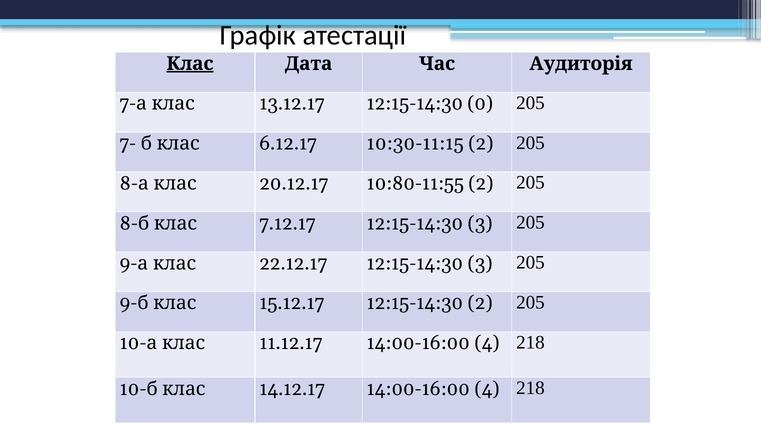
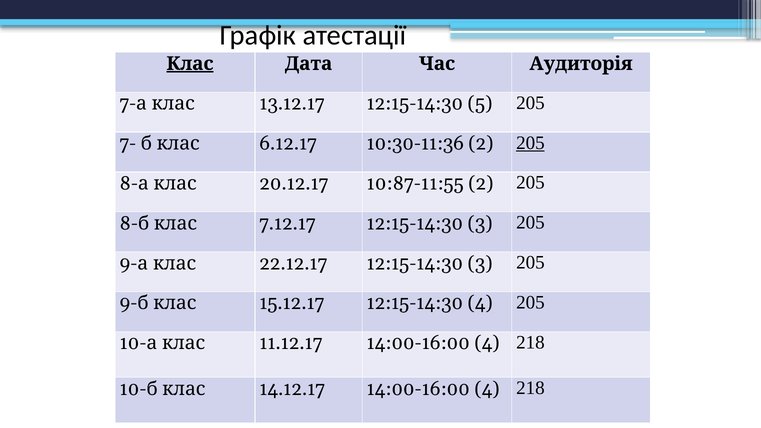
0: 0 -> 5 (480, 104)
10:30-11:15: 10:30-11:15 -> 10:30-11:36 (415, 143)
205 underline: none -> present (530, 143)
10:80-11:55: 10:80-11:55 -> 10:87-11:55 (415, 183)
12:15-14:30 2: 2 -> 4 (480, 303)
